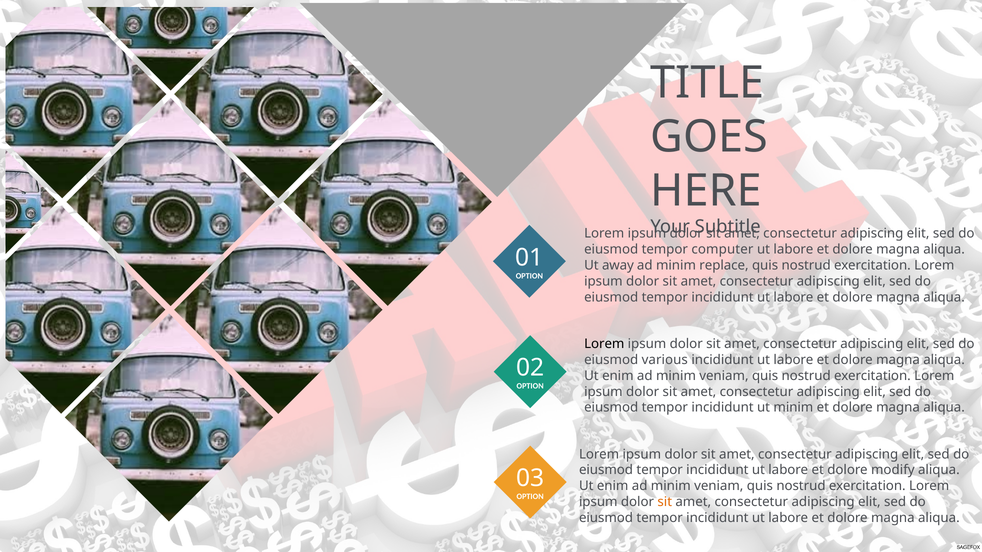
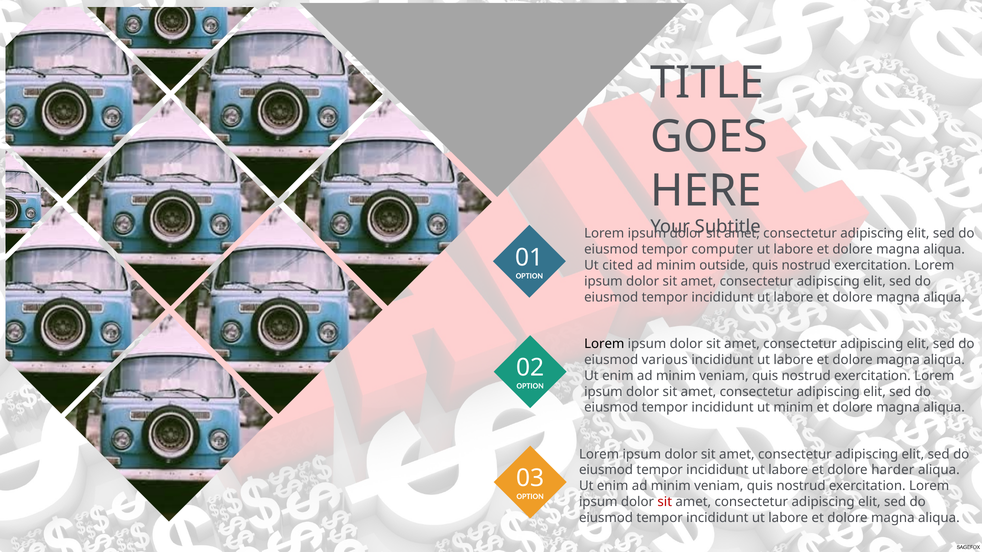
away: away -> cited (618, 265)
replace: replace -> outside (724, 265)
modify: modify -> harder (893, 470)
sit colour: orange -> red (665, 502)
